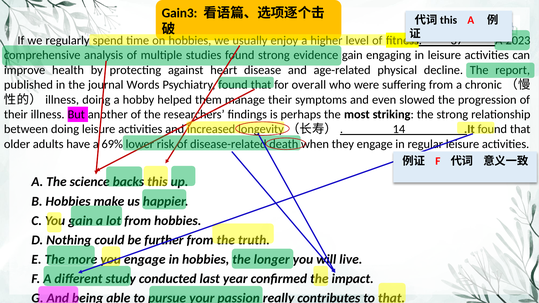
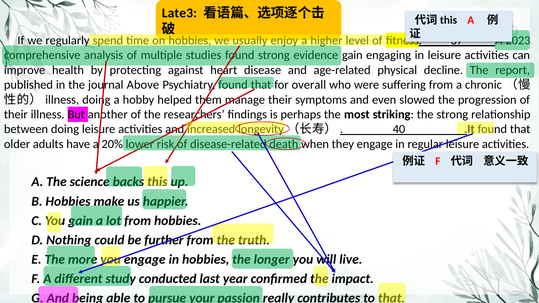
Gain3: Gain3 -> Late3 (179, 13)
Words: Words -> Above (143, 85)
14: 14 -> 40 (399, 129)
69%: 69% -> 20% (112, 144)
